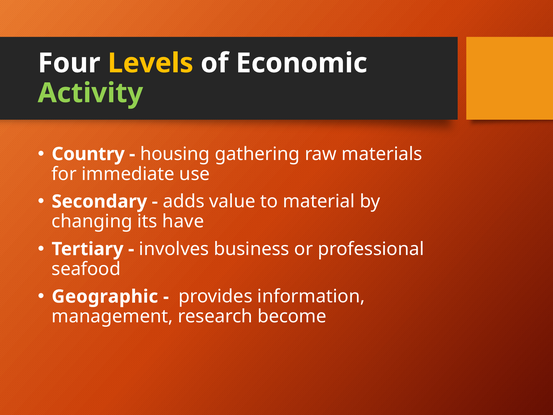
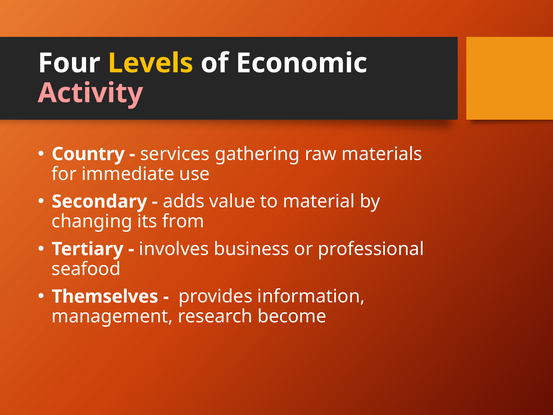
Activity colour: light green -> pink (90, 93)
housing: housing -> services (175, 154)
have: have -> from (183, 221)
Geographic: Geographic -> Themselves (105, 296)
